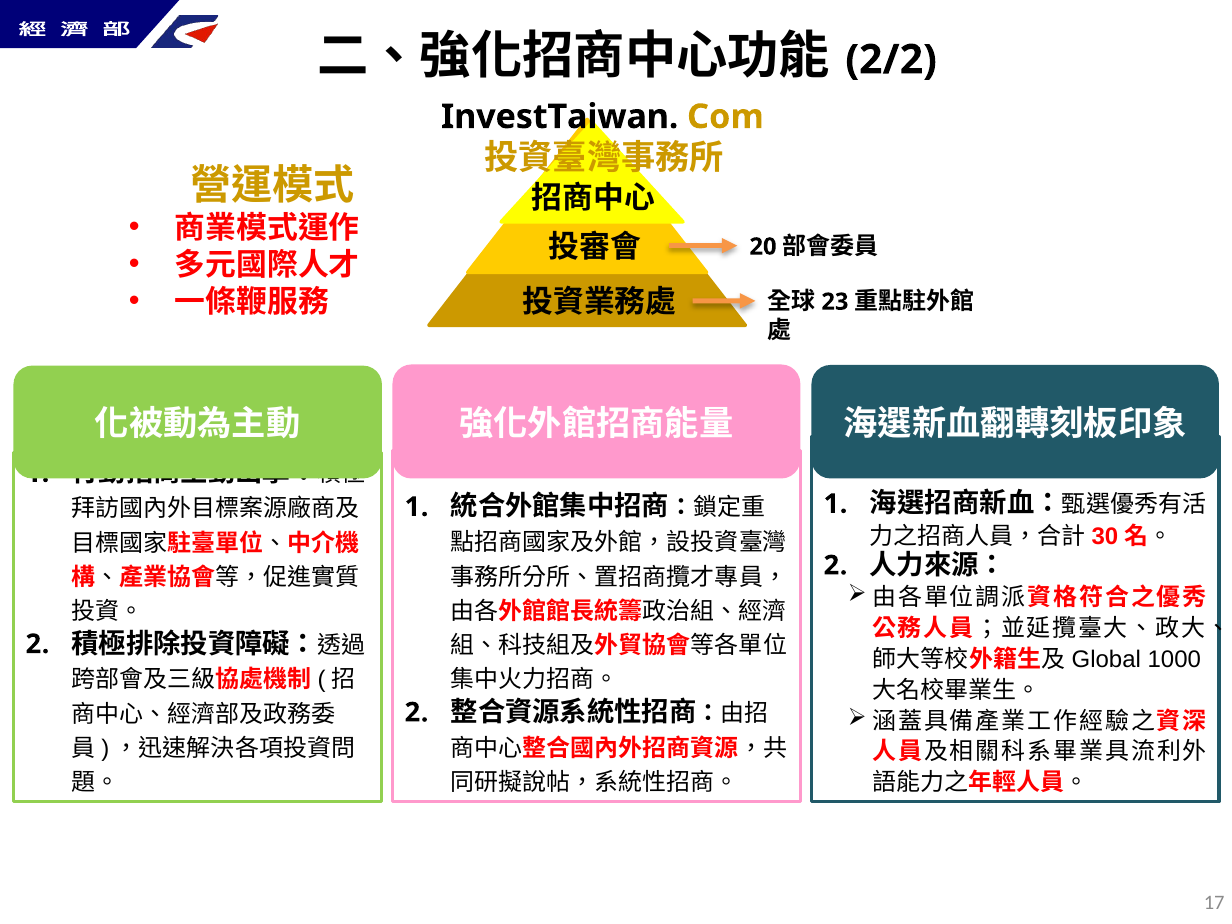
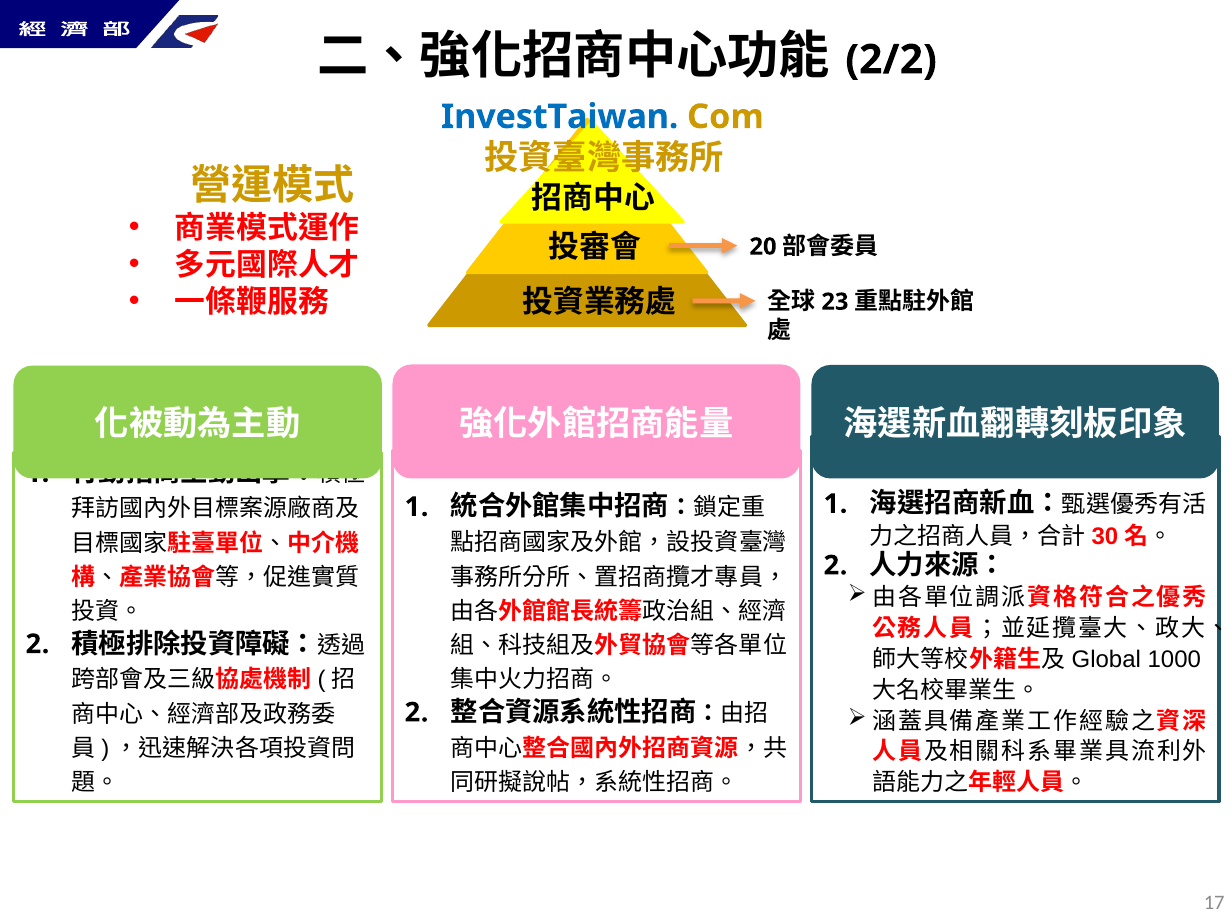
InvestTaiwan colour: black -> blue (560, 117)
